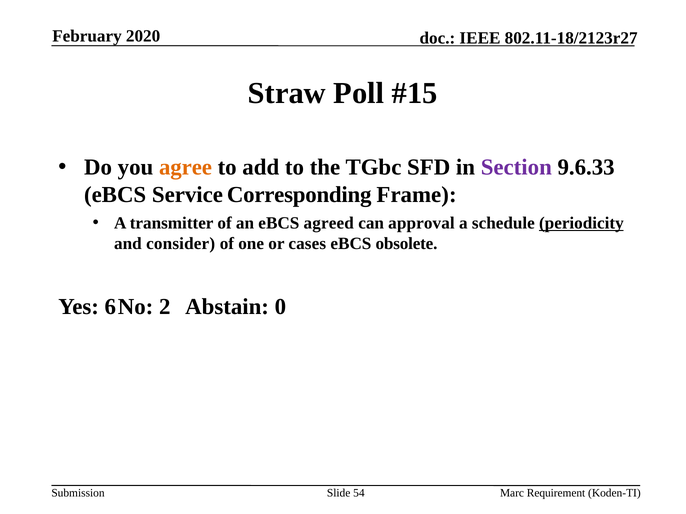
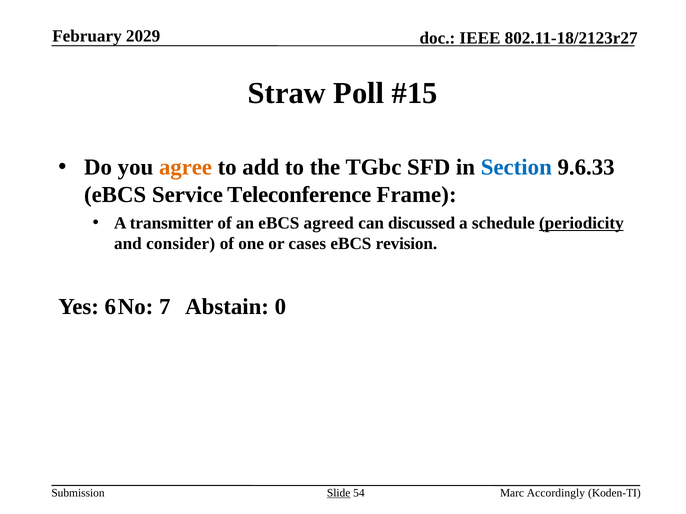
2020: 2020 -> 2029 (143, 36)
Section colour: purple -> blue (516, 167)
Corresponding: Corresponding -> Teleconference (299, 195)
approval: approval -> discussed (422, 223)
obsolete: obsolete -> revision (406, 244)
2: 2 -> 7 (165, 307)
Slide underline: none -> present (339, 493)
Requirement: Requirement -> Accordingly (556, 493)
